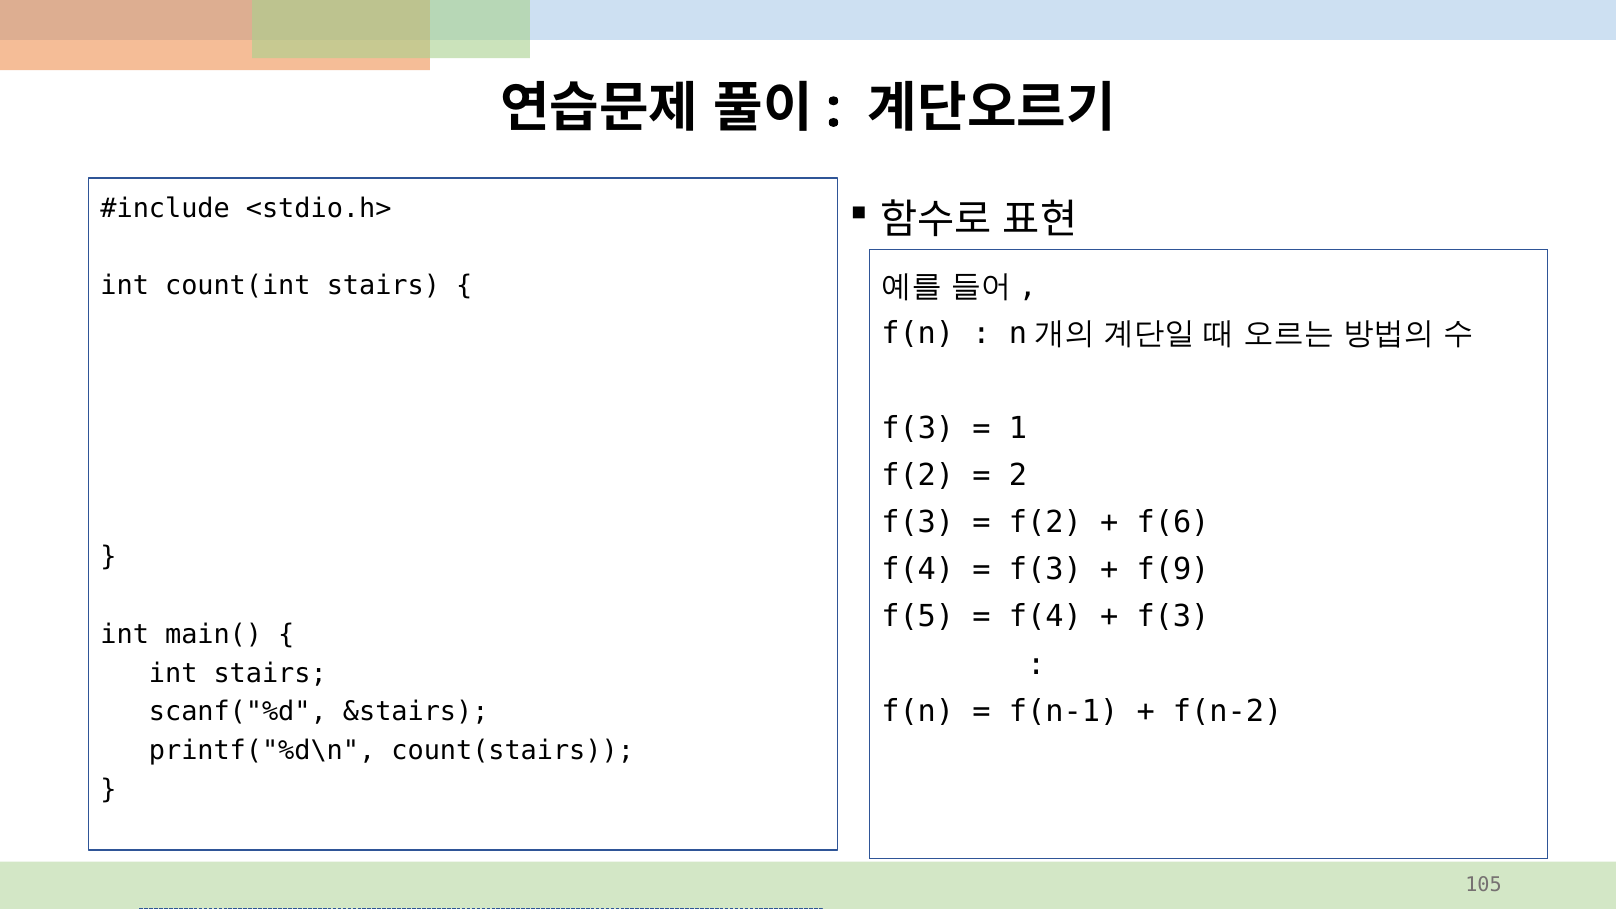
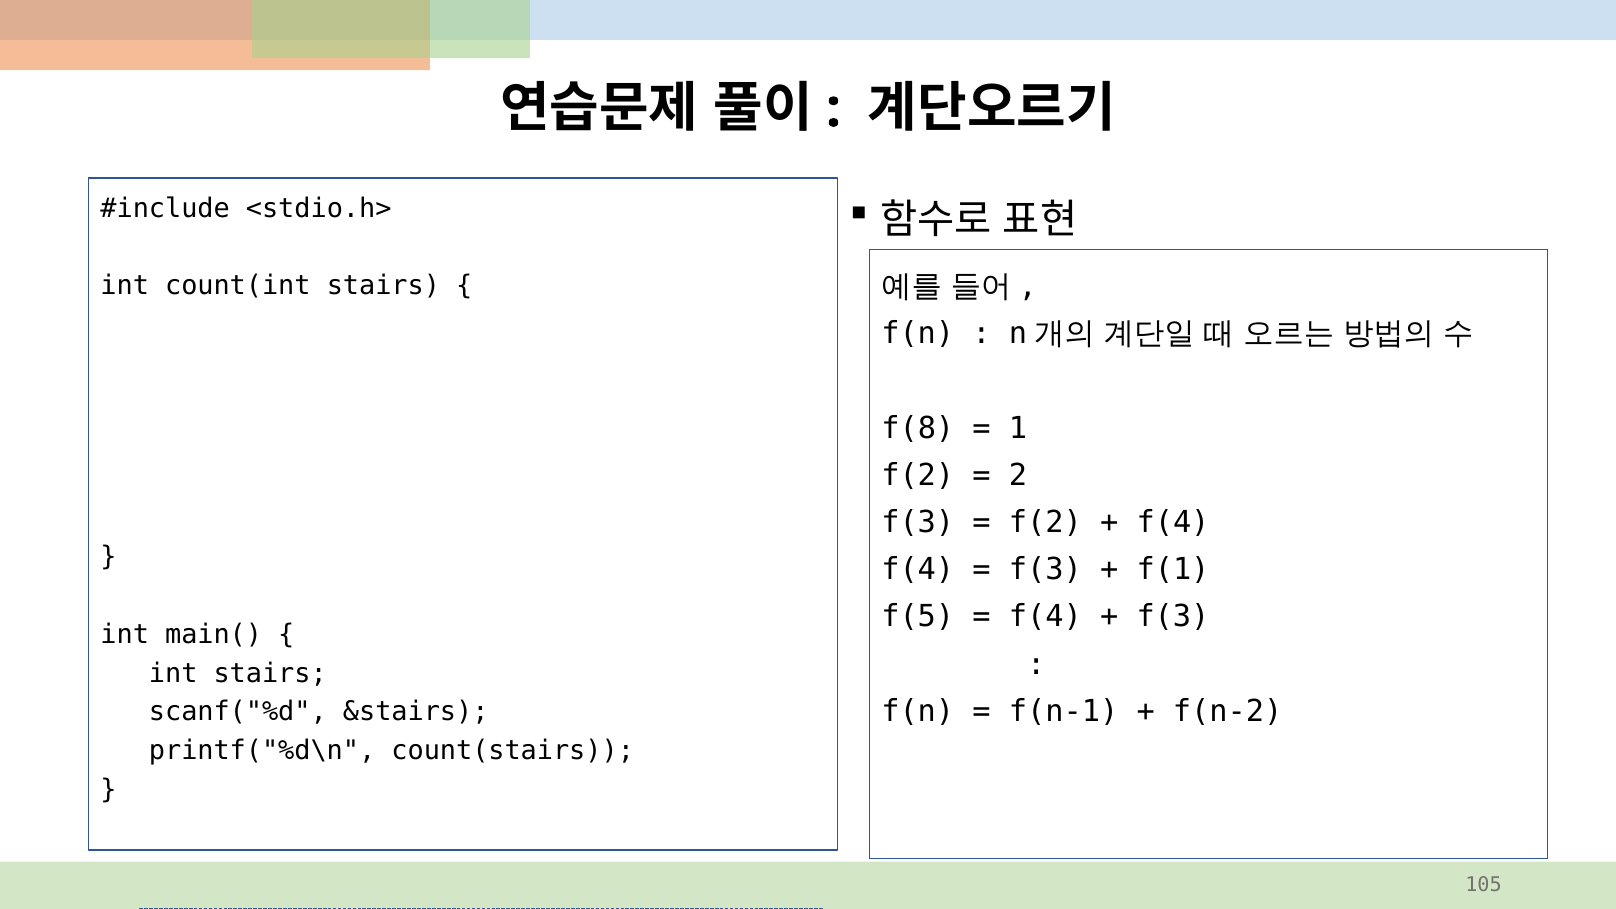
f(3: f(3 -> f(8 (918, 428)
f(6: f(6 -> f(4 (1173, 523)
f(9: f(9 -> f(1 (1173, 570)
